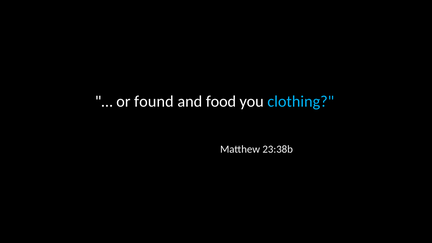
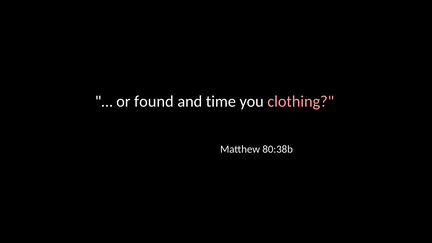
food: food -> time (221, 102)
clothing colour: light blue -> pink (301, 102)
23:38b: 23:38b -> 80:38b (278, 149)
